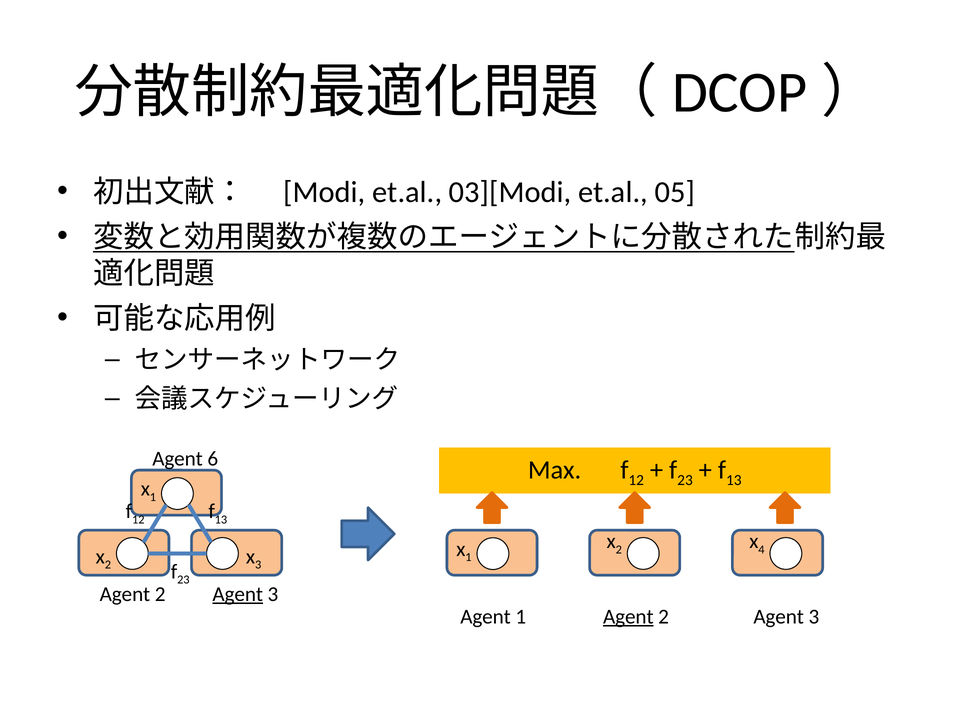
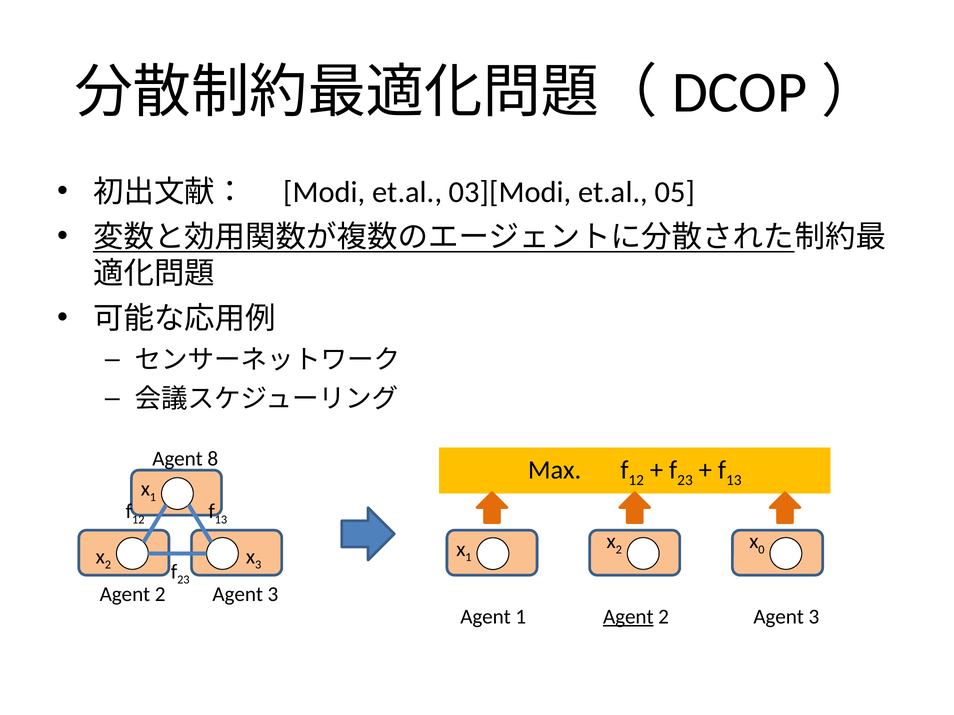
6: 6 -> 8 (213, 459)
4: 4 -> 0 (761, 550)
Agent underline: present -> none (238, 595)
